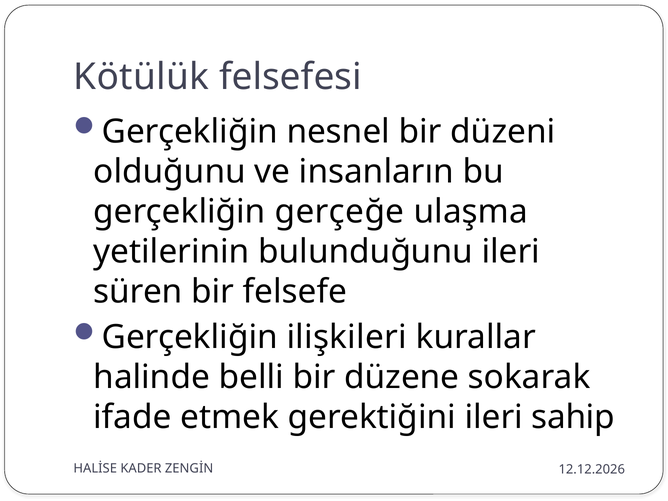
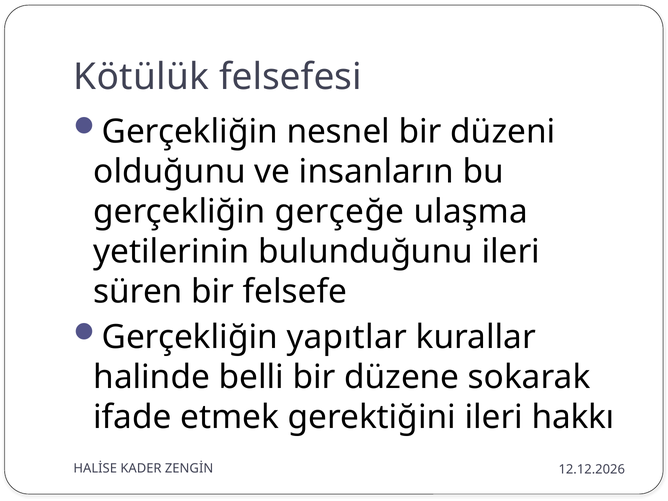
ilişkileri: ilişkileri -> yapıtlar (347, 337)
sahip: sahip -> hakkı (573, 417)
